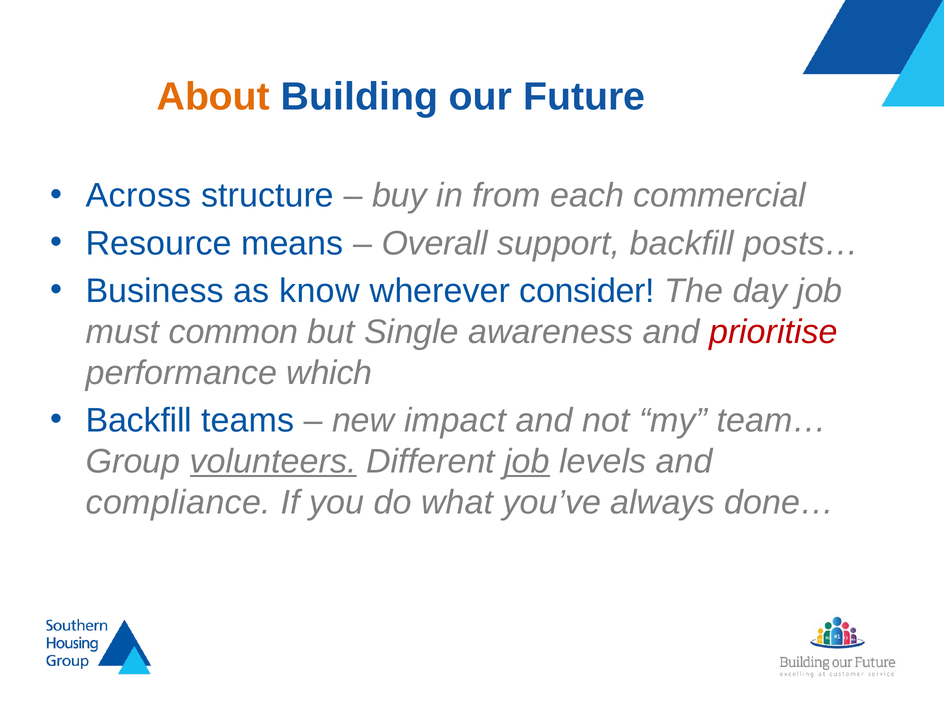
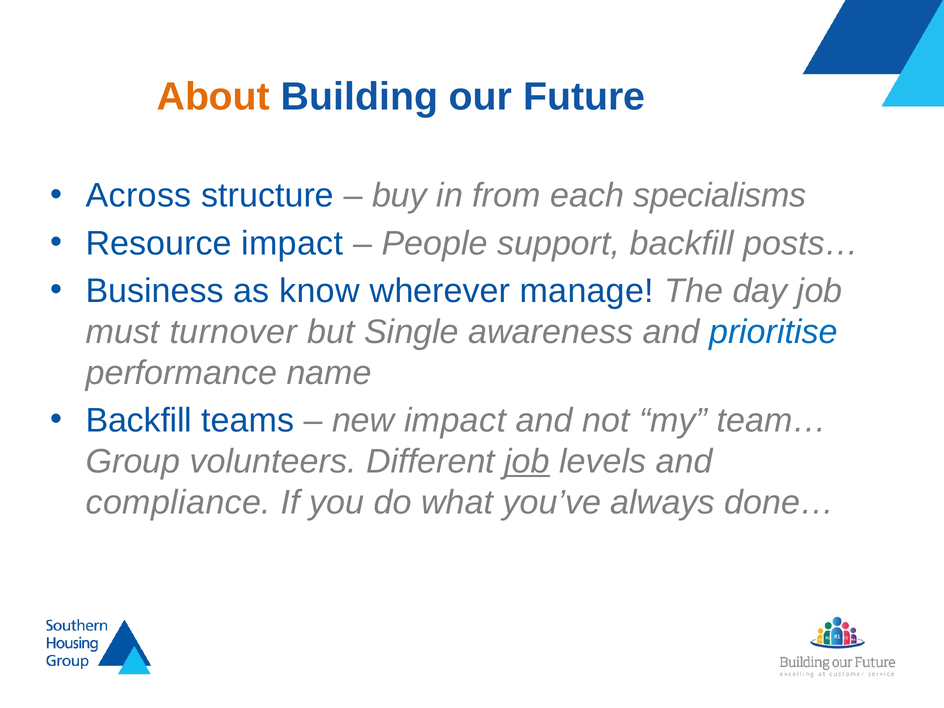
commercial: commercial -> specialisms (720, 196)
Resource means: means -> impact (292, 243)
Overall: Overall -> People (435, 243)
consider: consider -> manage (587, 291)
common: common -> turnover (233, 332)
prioritise colour: red -> blue (773, 332)
which: which -> name (329, 373)
volunteers underline: present -> none (273, 461)
